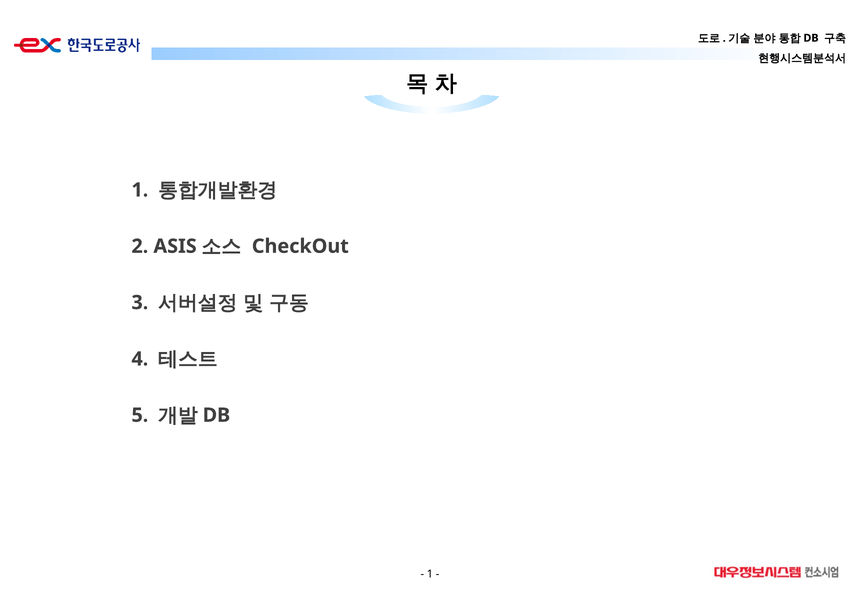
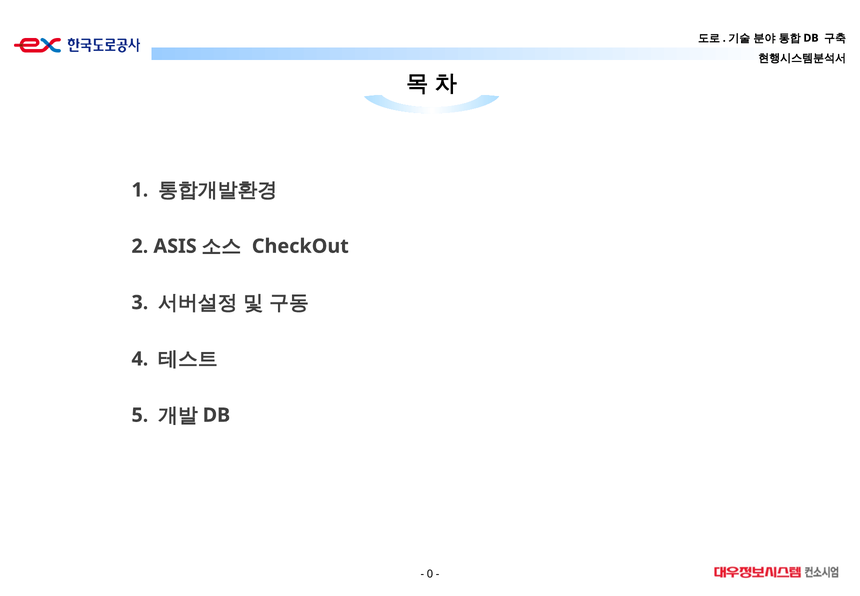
1: 1 -> 0 (430, 574)
